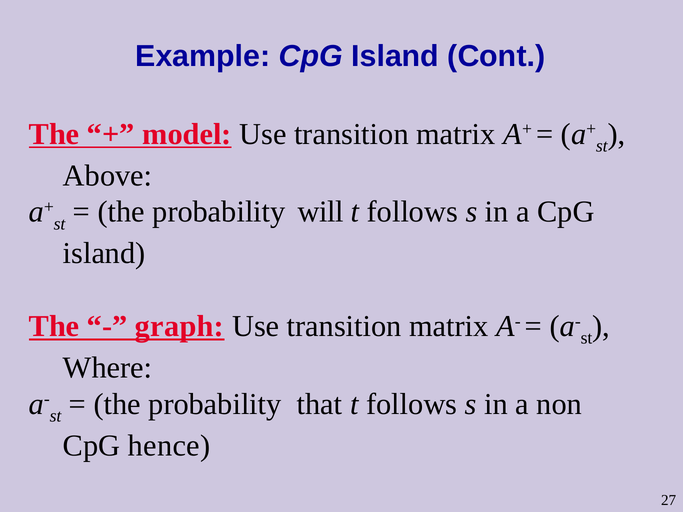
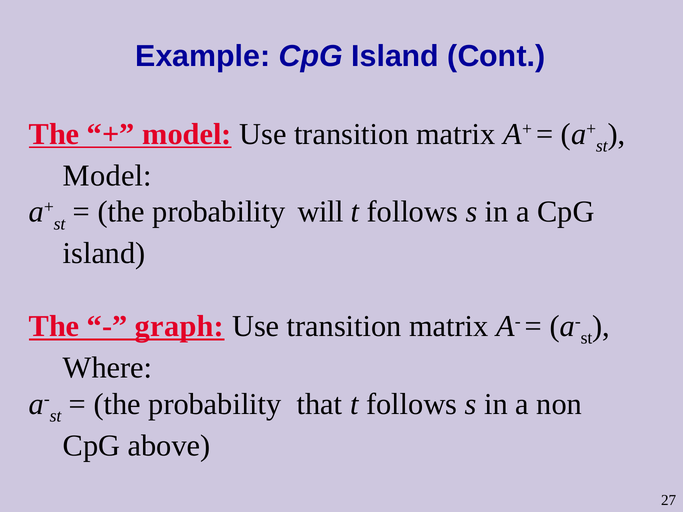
Above: Above -> Model (107, 176)
hence: hence -> above (169, 446)
